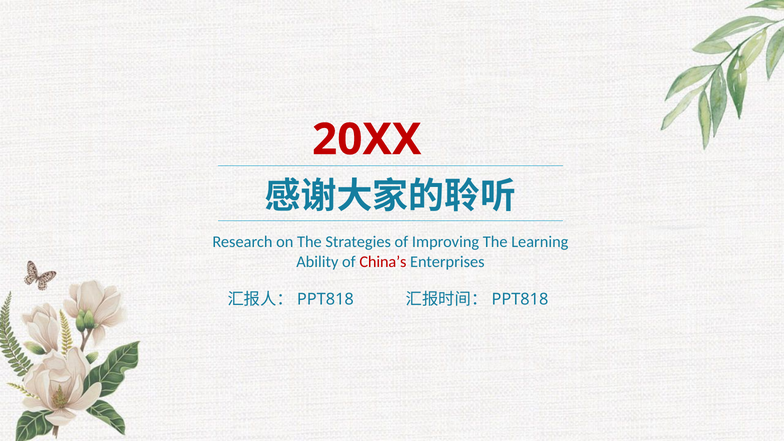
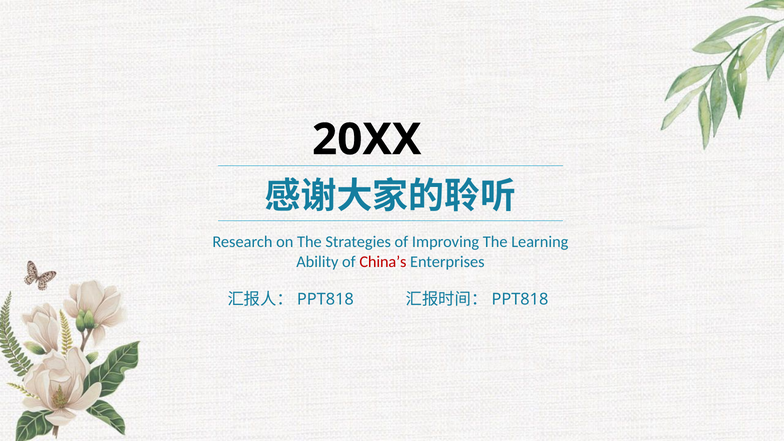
20XX colour: red -> black (367, 140)
